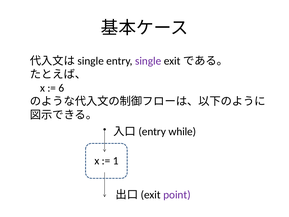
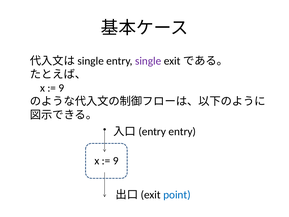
6: 6 -> 9 (61, 88)
while: while -> entry (182, 131)
1: 1 -> 9 (116, 161)
point colour: purple -> blue (177, 195)
